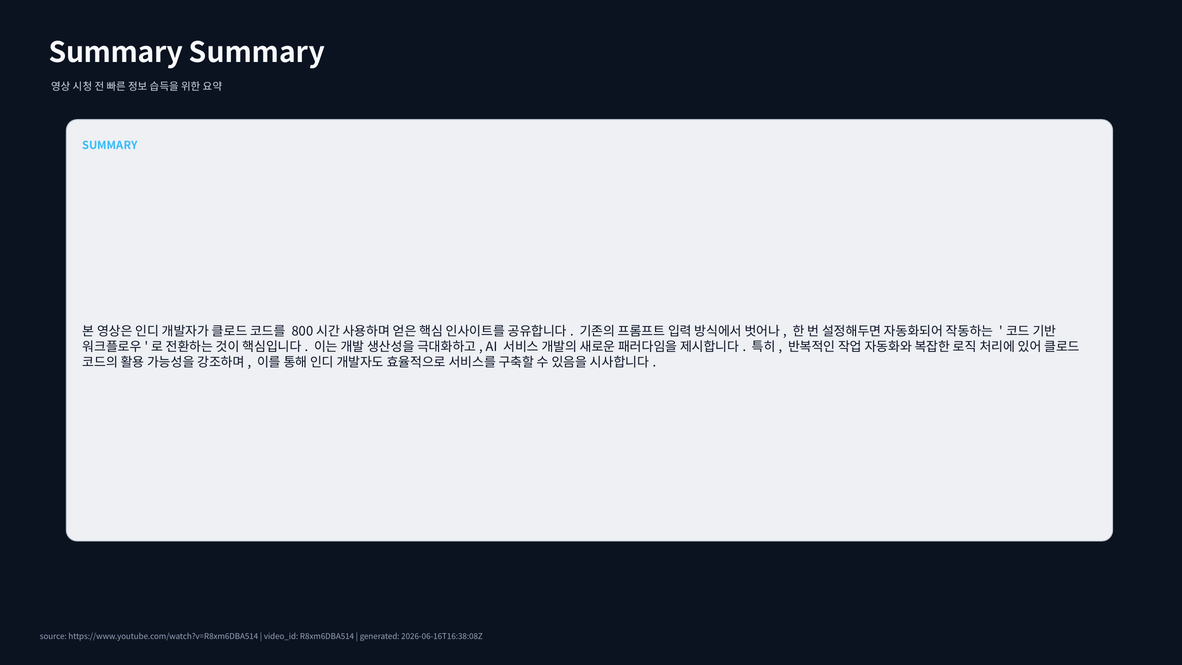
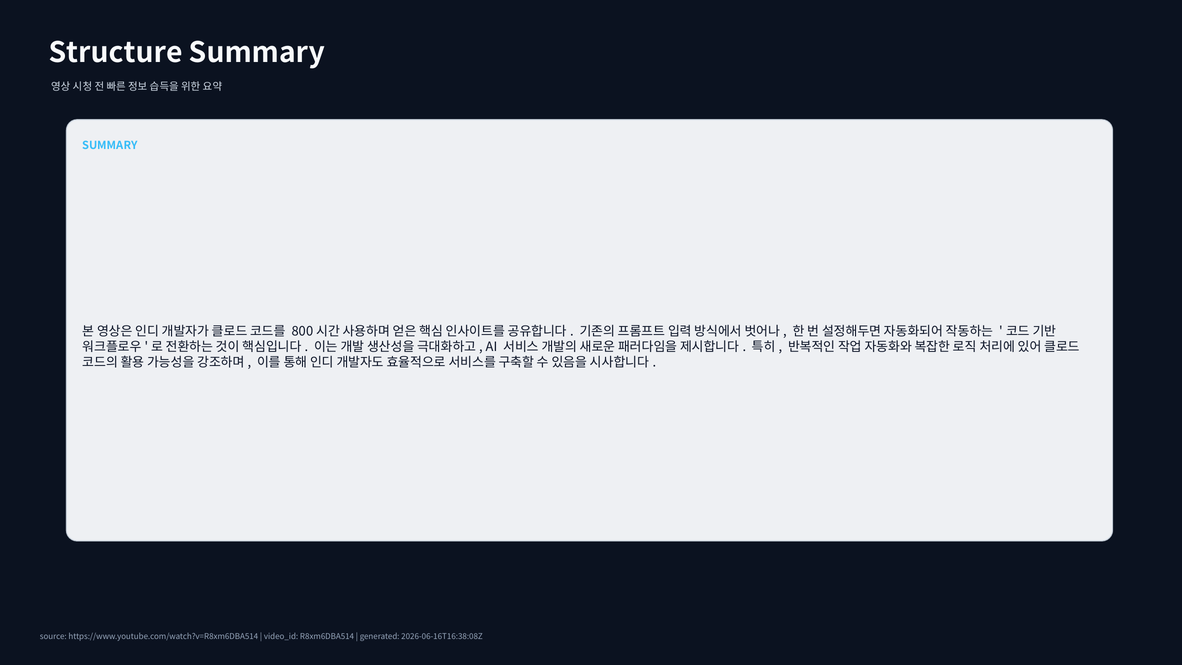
Summary: Summary -> Structure (116, 53)
